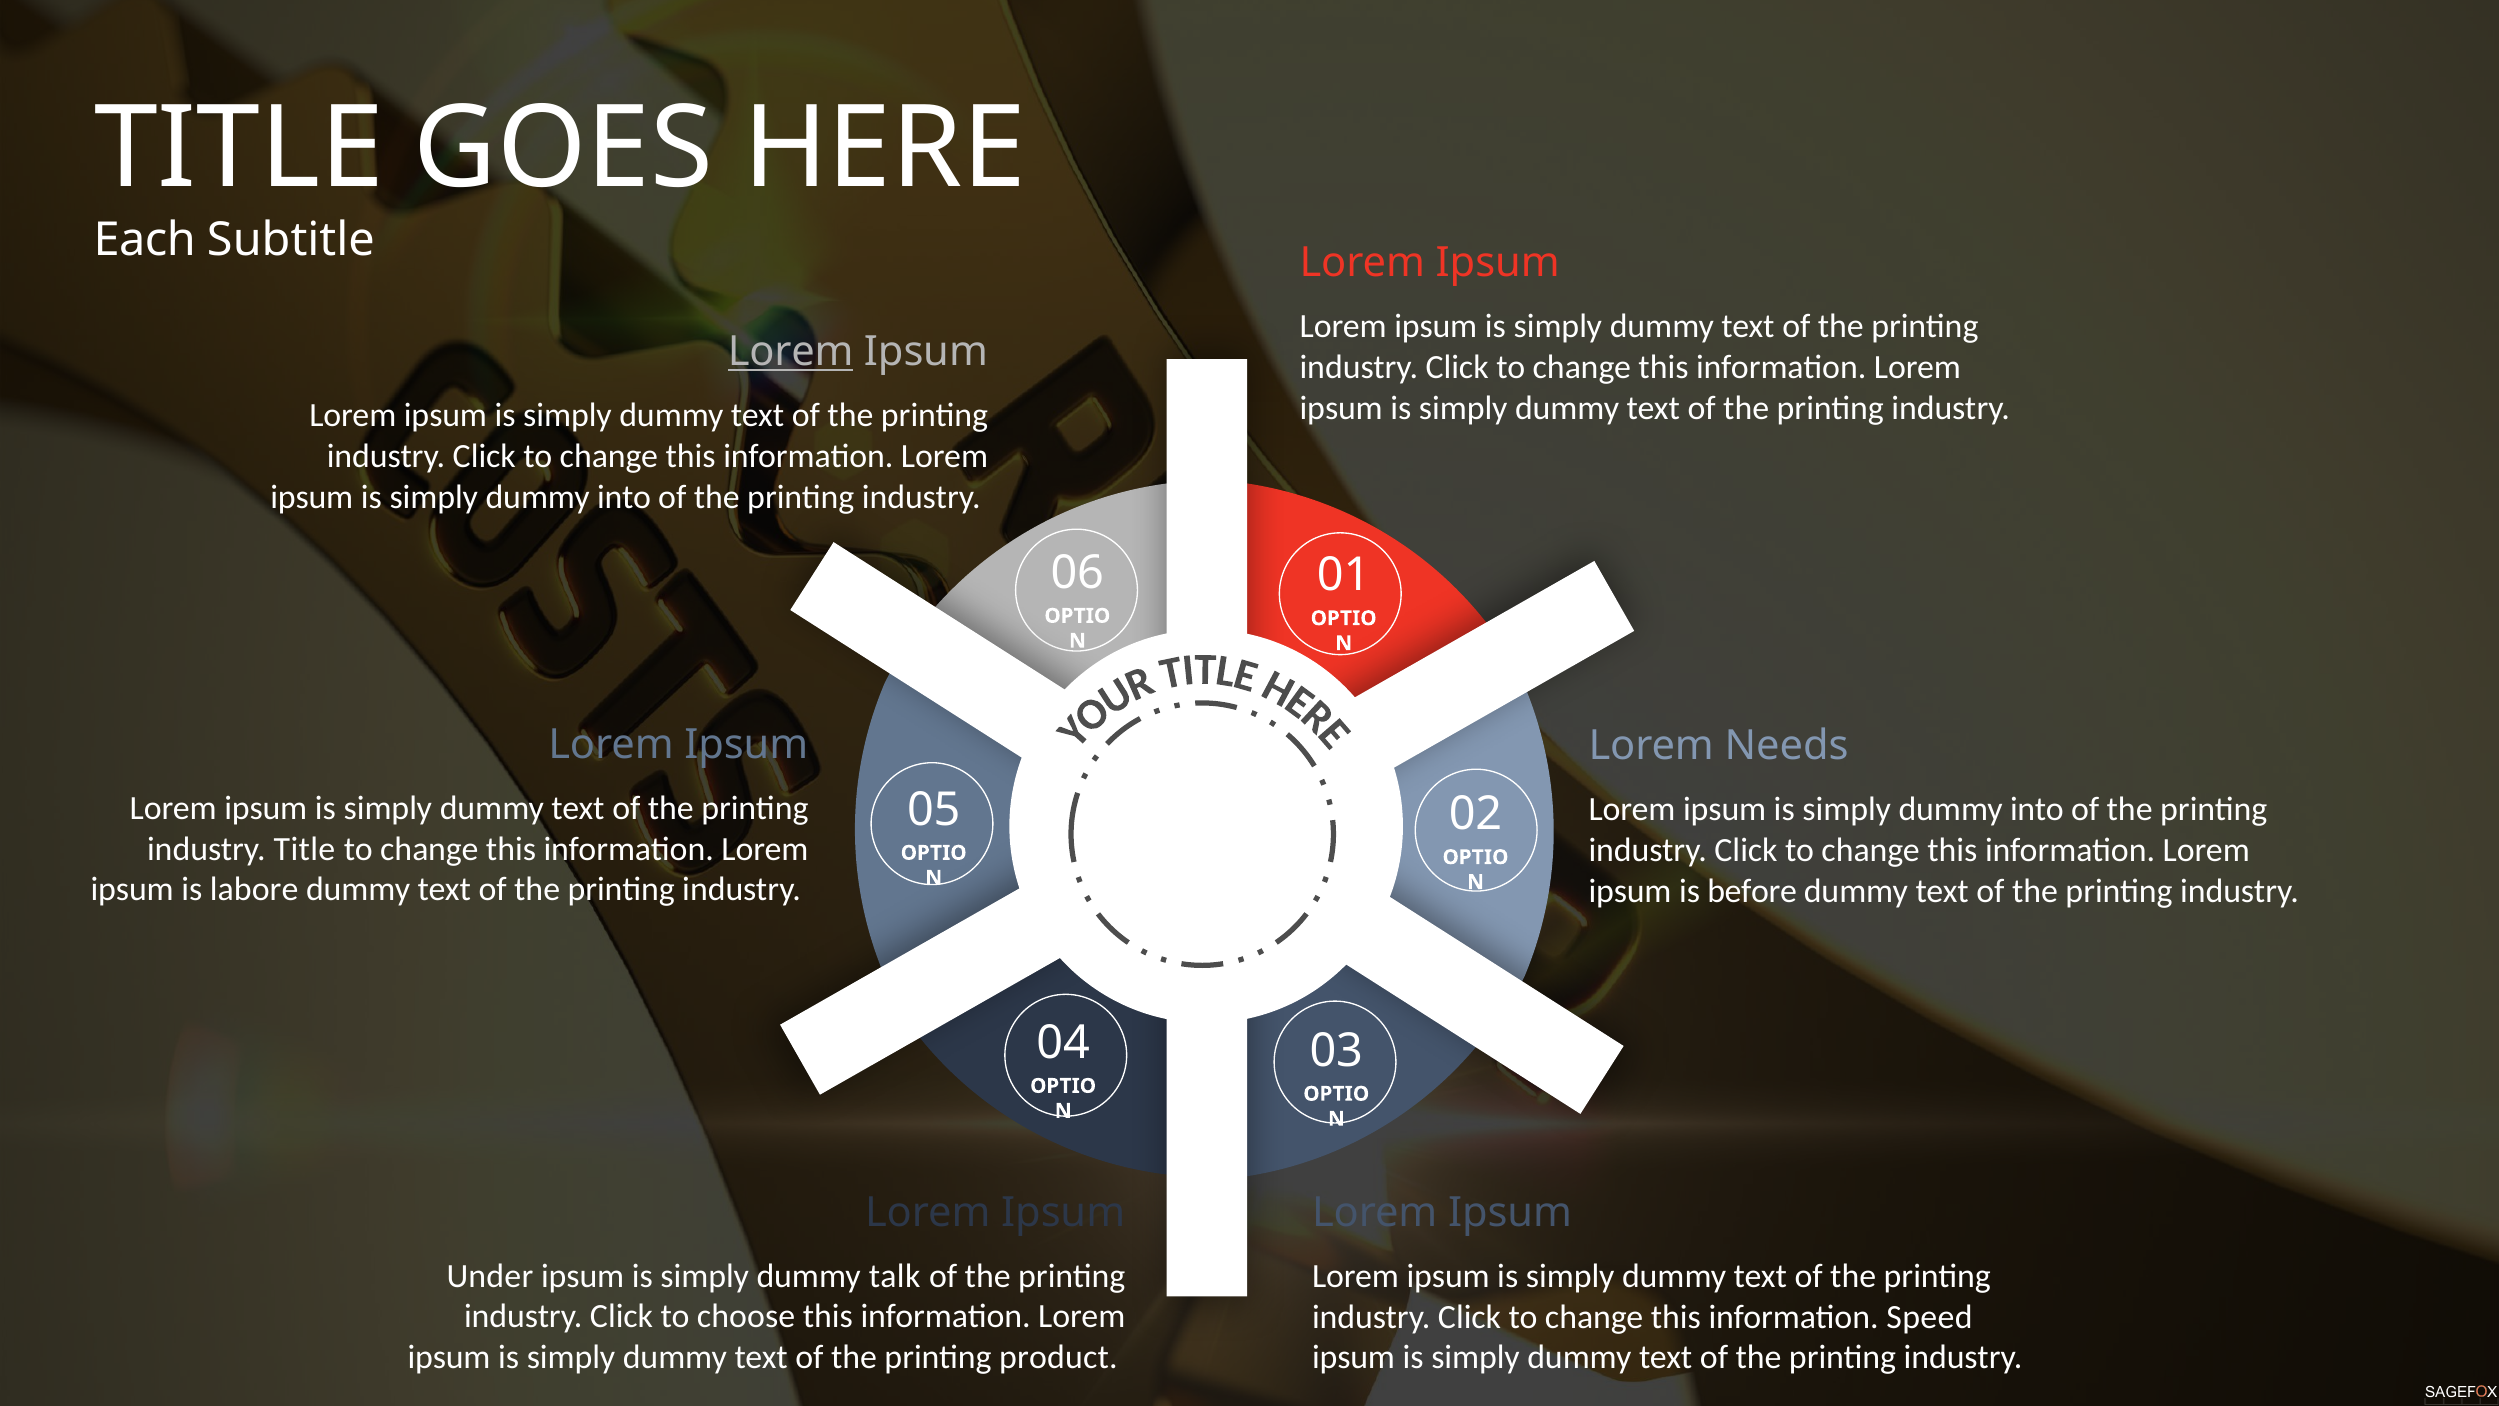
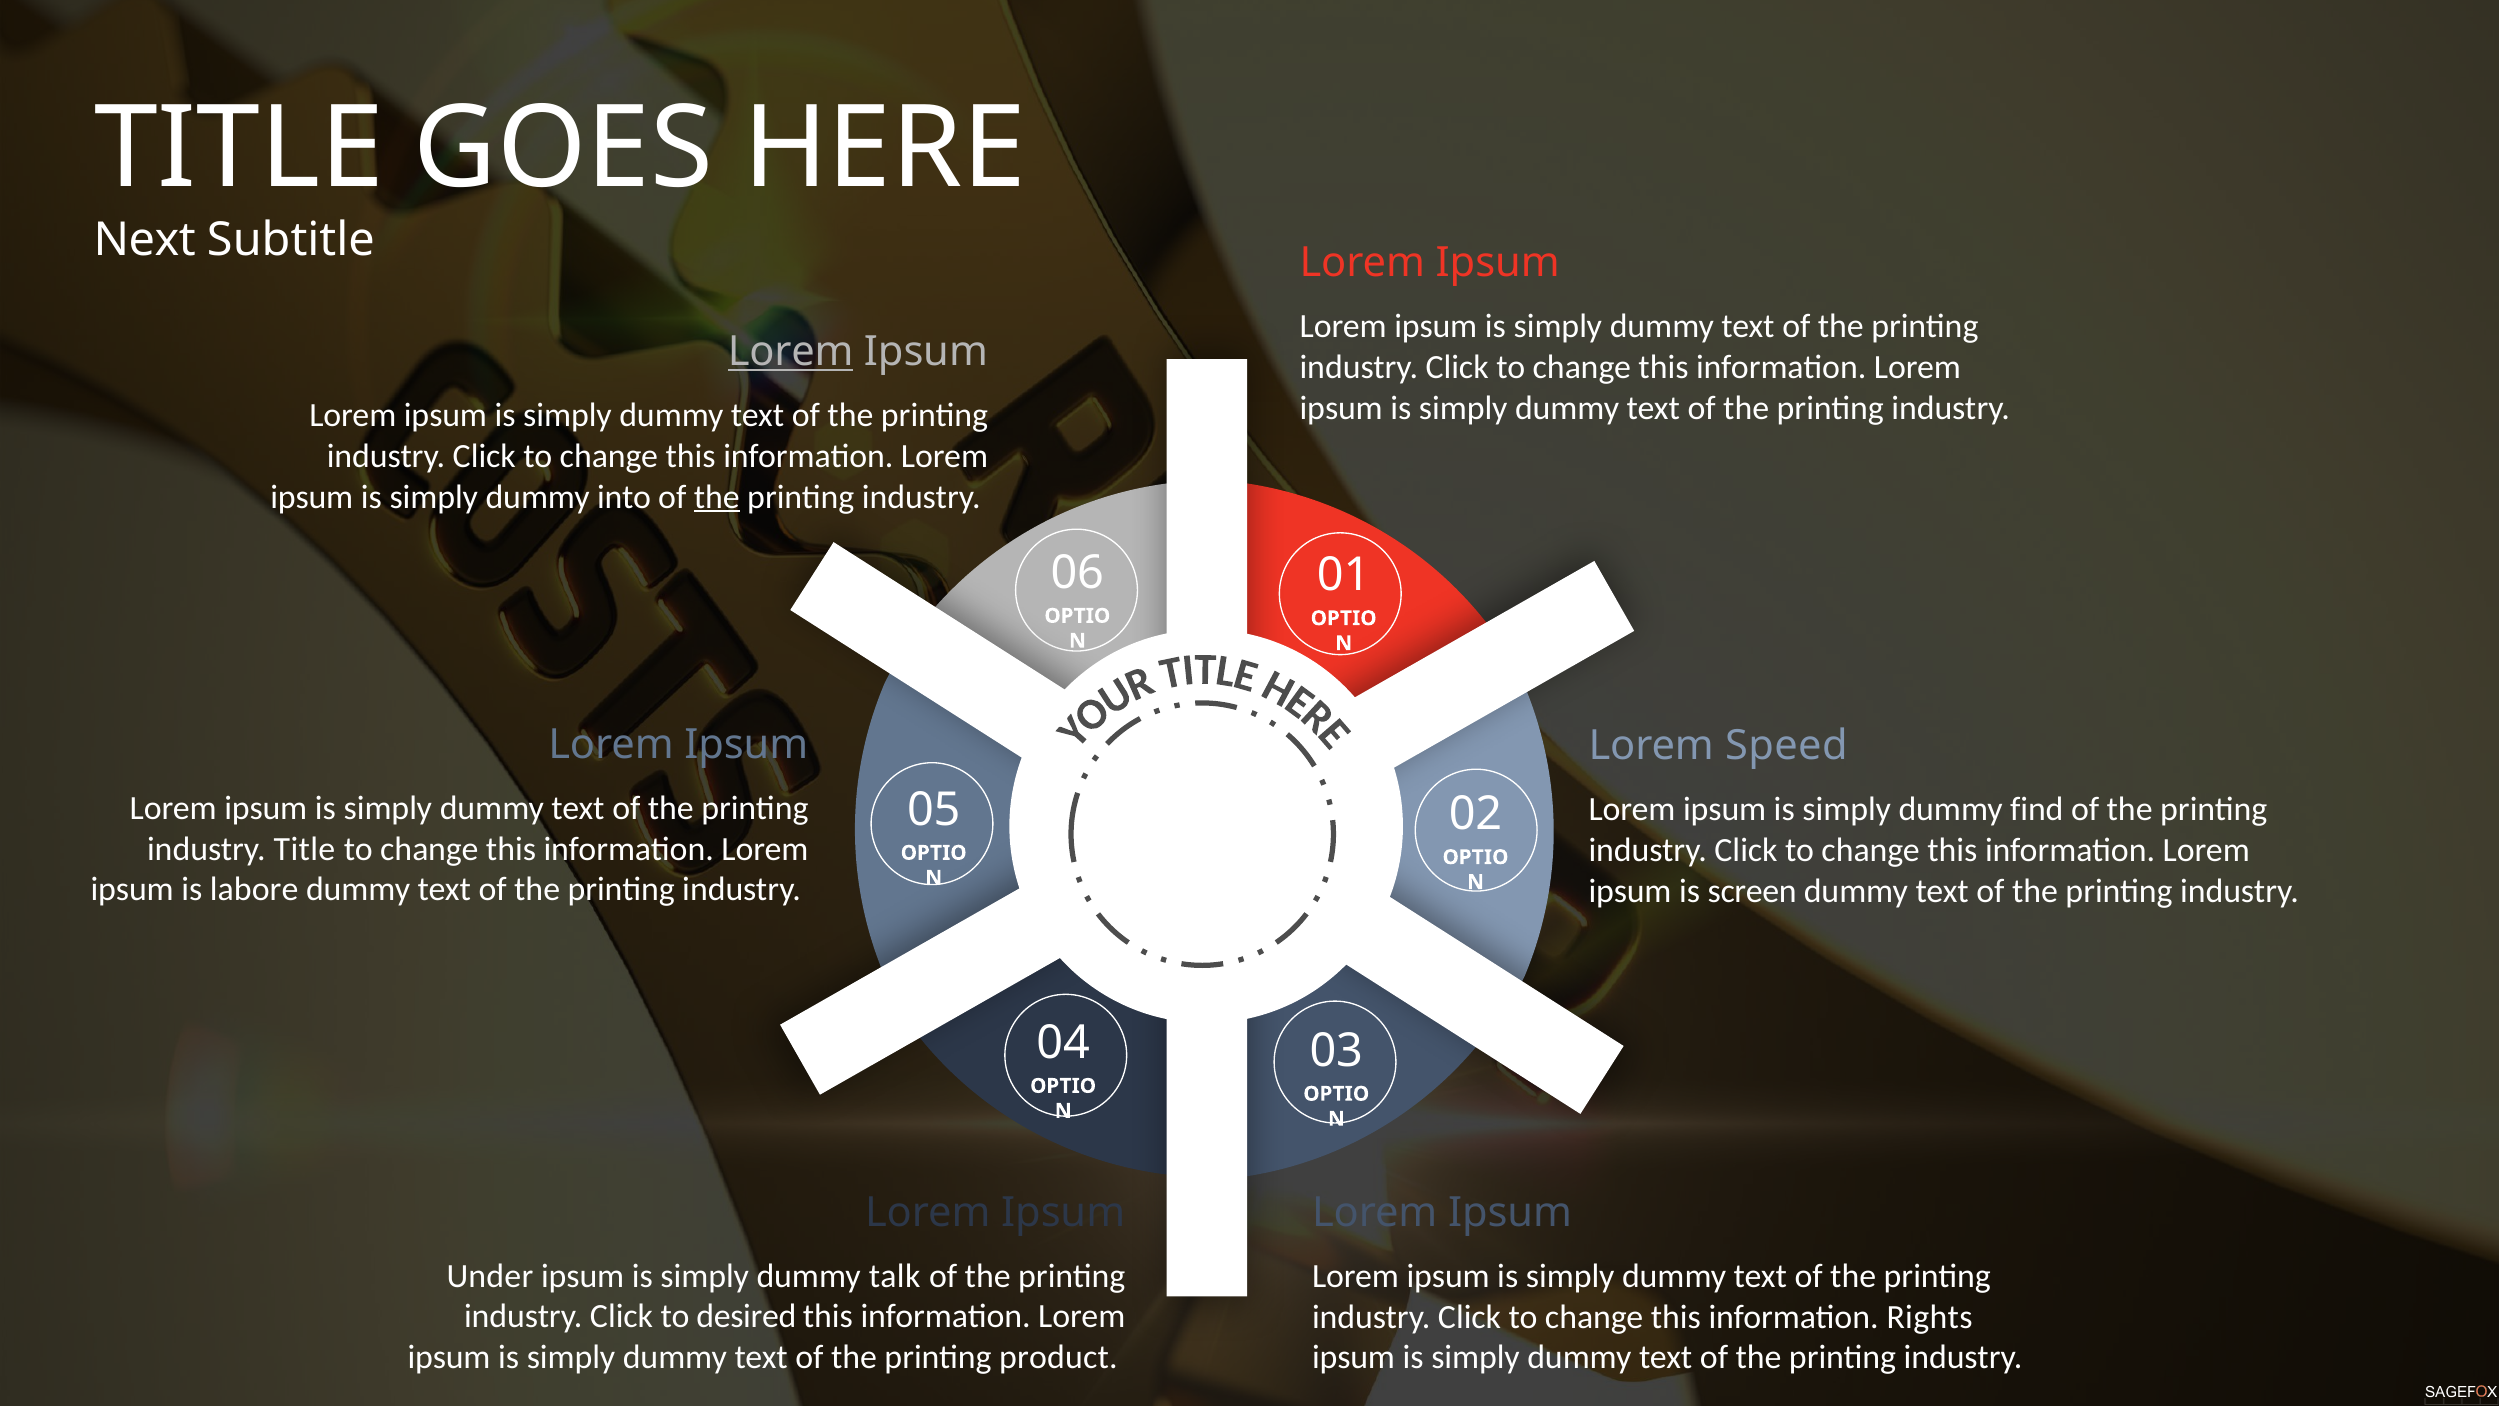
Each: Each -> Next (145, 240)
the underline: none -> present (717, 497)
Needs: Needs -> Speed (1786, 746)
into: into -> find (2037, 809)
before: before -> screen (1752, 891)
choose: choose -> desired (746, 1316)
Speed: Speed -> Rights (1930, 1317)
